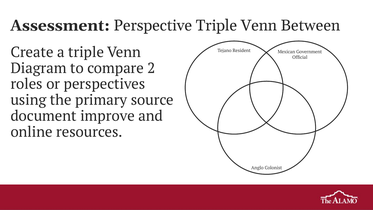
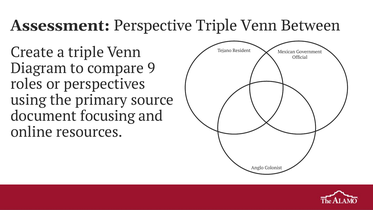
2: 2 -> 9 (151, 68)
improve: improve -> focusing (108, 116)
